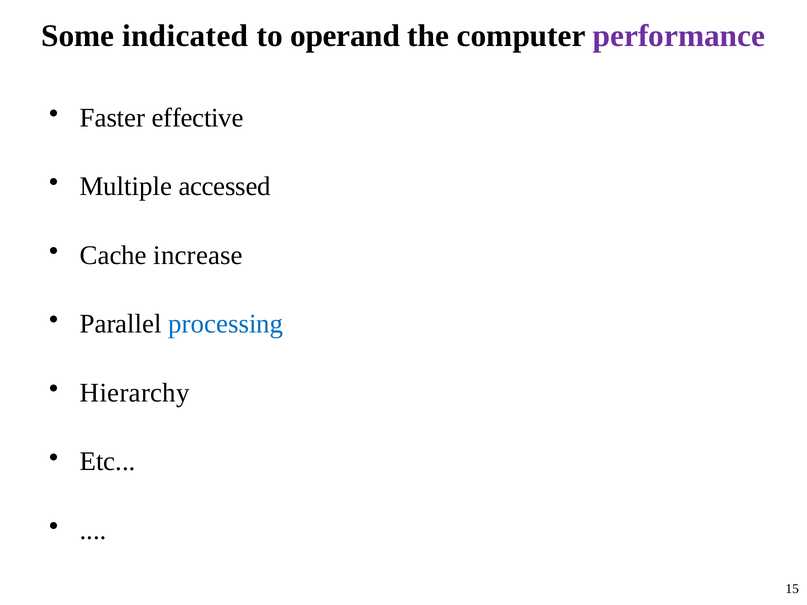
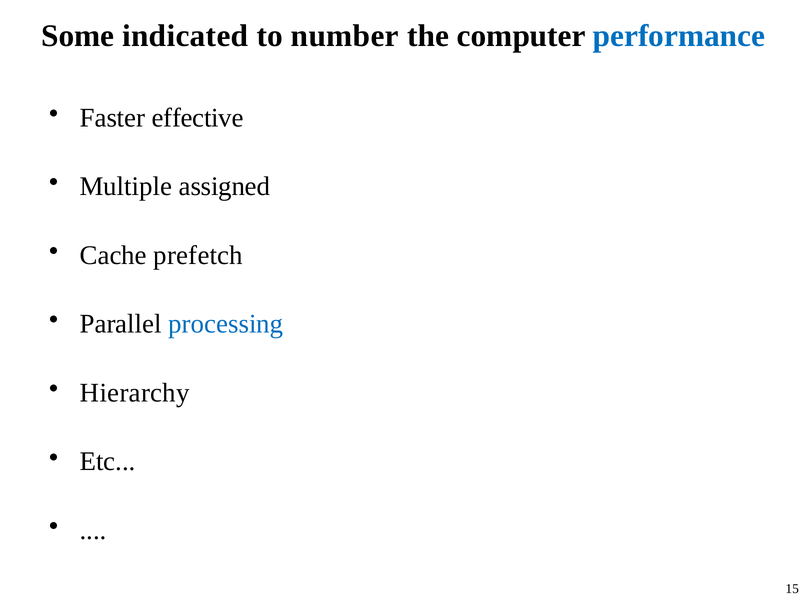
operand: operand -> number (345, 36)
performance colour: purple -> blue (679, 36)
accessed: accessed -> assigned (225, 187)
increase: increase -> prefetch (198, 255)
